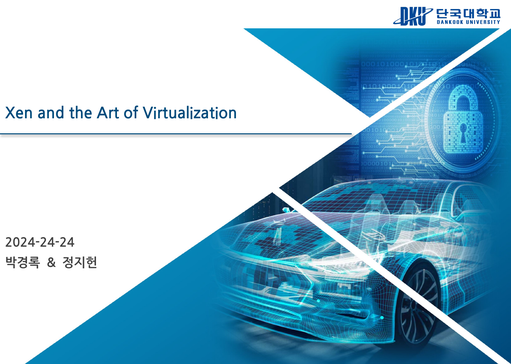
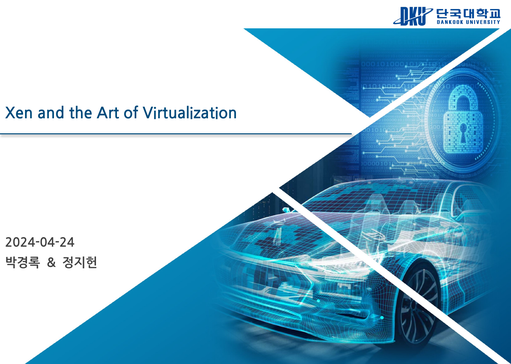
2024-24-24: 2024-24-24 -> 2024-04-24 (40, 243)
